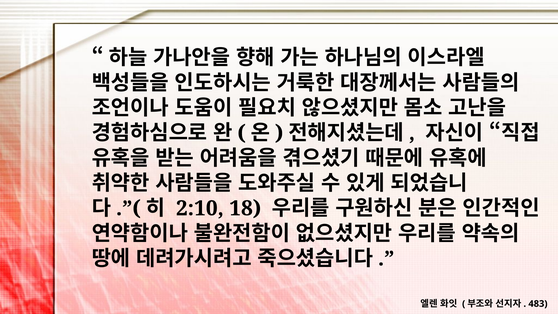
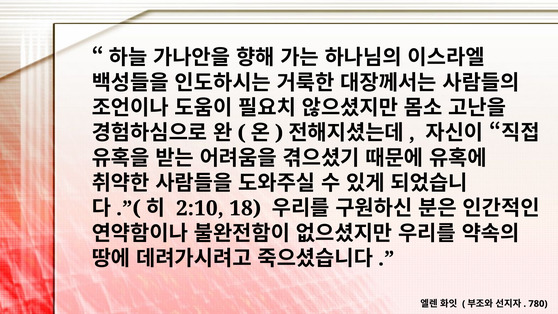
483: 483 -> 780 (538, 304)
